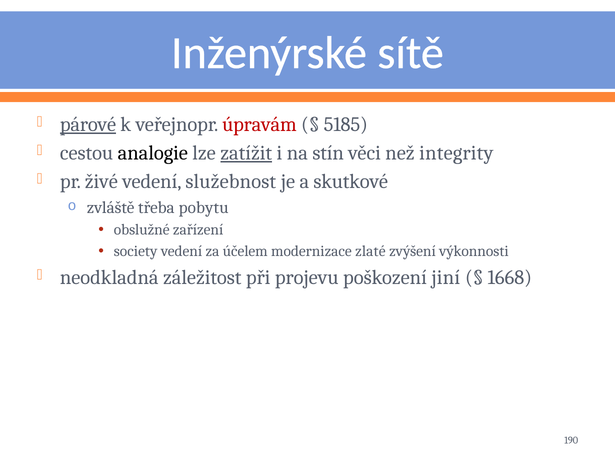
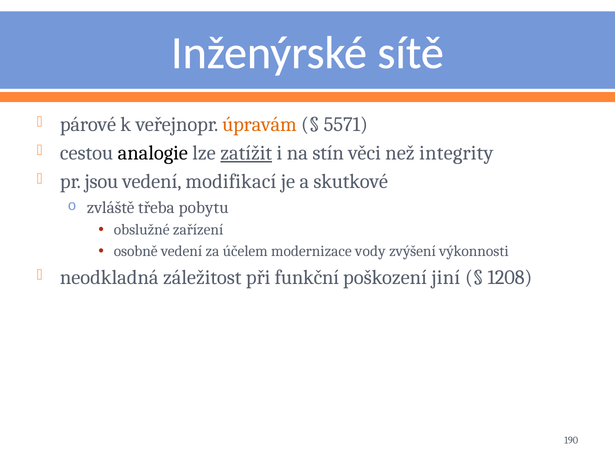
párové underline: present -> none (88, 124)
úpravám colour: red -> orange (259, 124)
5185: 5185 -> 5571 (346, 124)
živé: živé -> jsou (101, 182)
služebnost: služebnost -> modifikací (231, 182)
society: society -> osobně (136, 252)
zlaté: zlaté -> vody (370, 252)
projevu: projevu -> funkční (307, 277)
1668: 1668 -> 1208 (510, 277)
